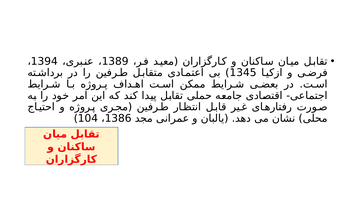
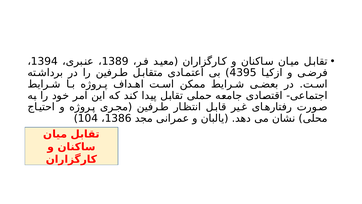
1345: 1345 -> 4395 (243, 73)
